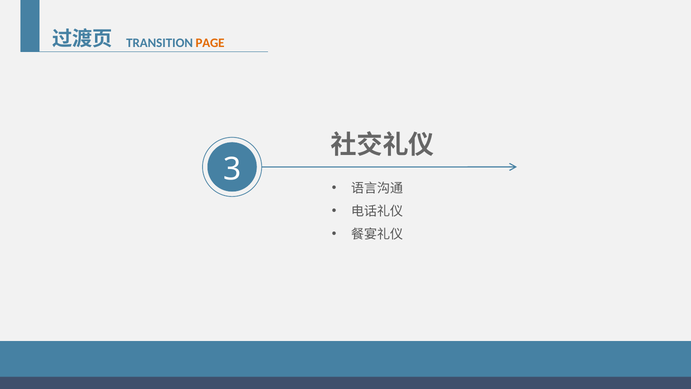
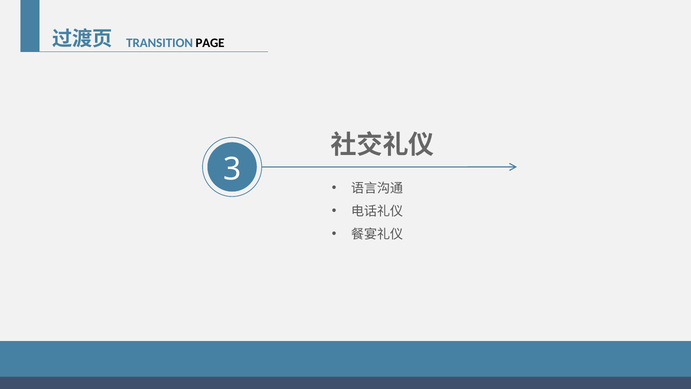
PAGE colour: orange -> black (210, 43)
